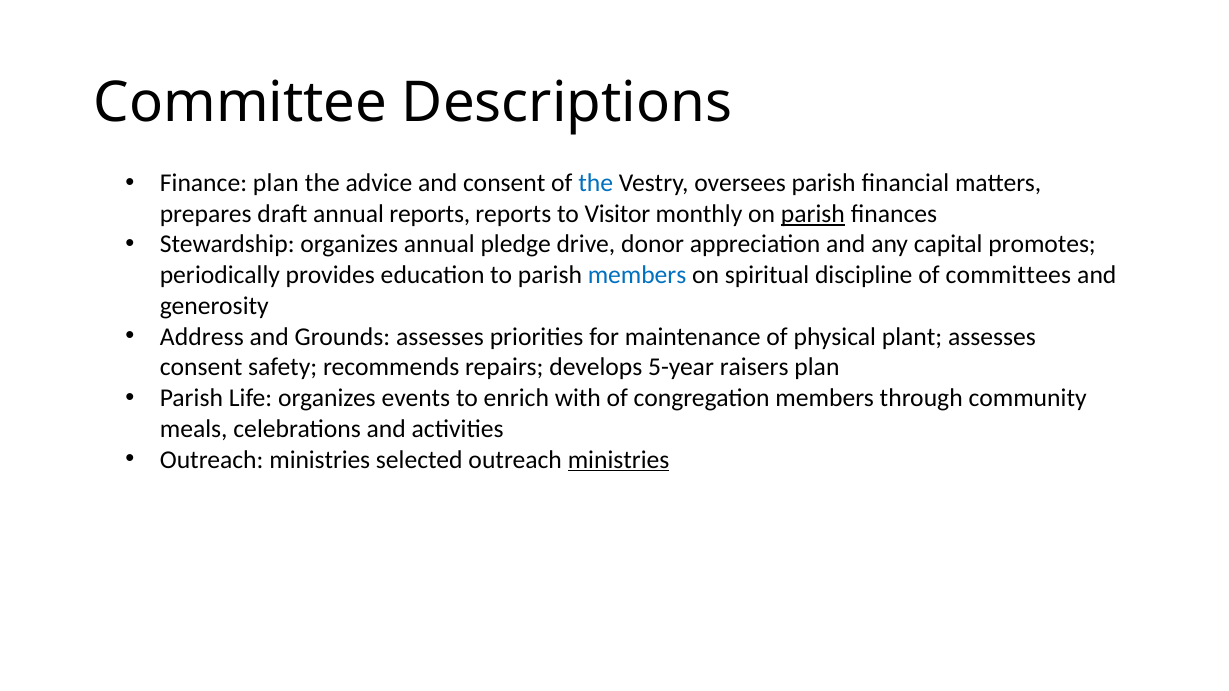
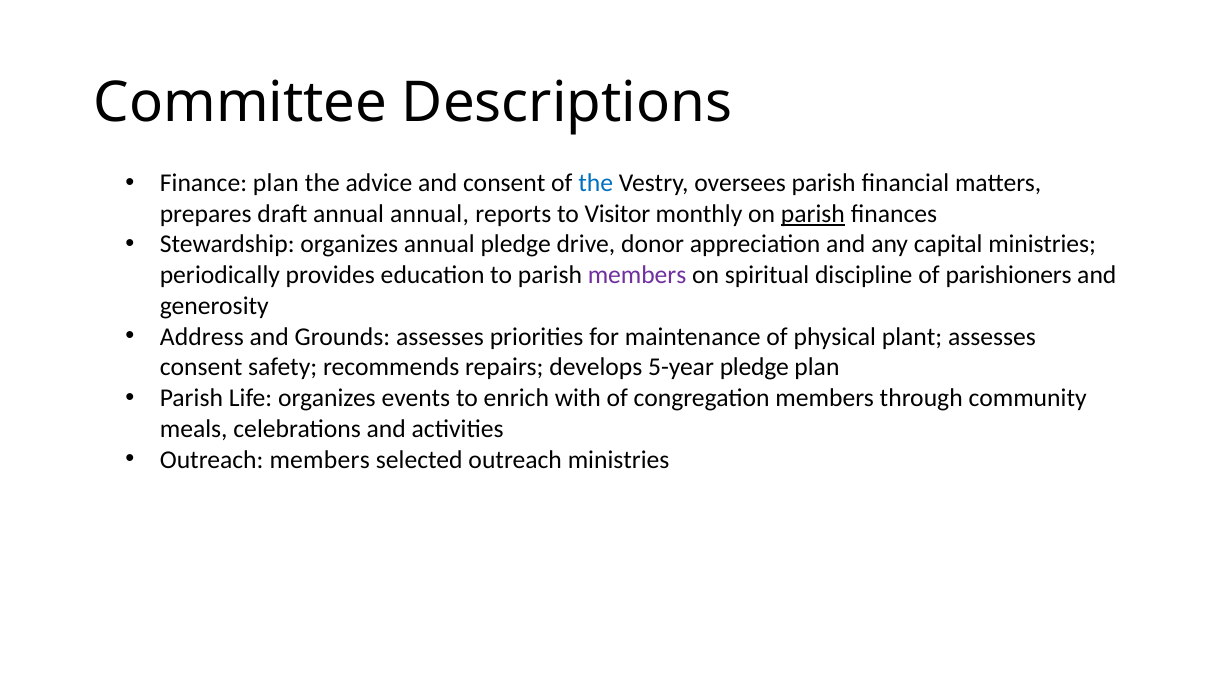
annual reports: reports -> annual (430, 214)
capital promotes: promotes -> ministries (1042, 245)
members colour: blue -> purple (637, 275)
committees: committees -> parishioners (1009, 275)
5-year raisers: raisers -> pledge (754, 368)
ministries: ministries -> members (320, 460)
ministries underline: present -> none (619, 460)
